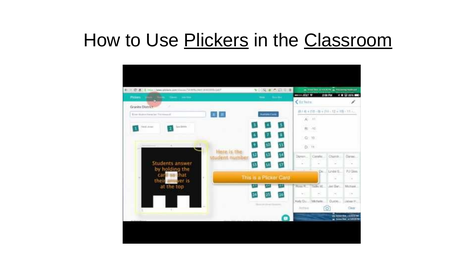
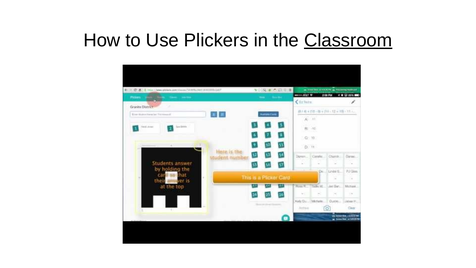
Plickers underline: present -> none (216, 40)
